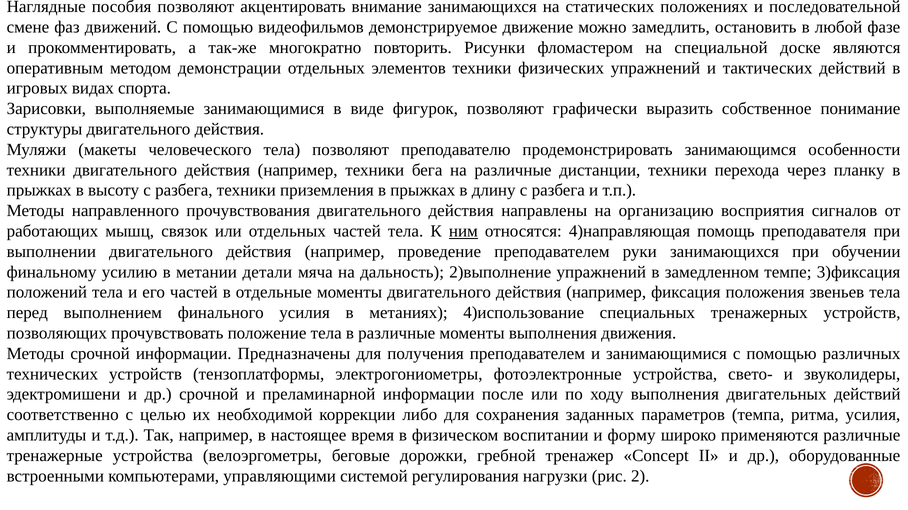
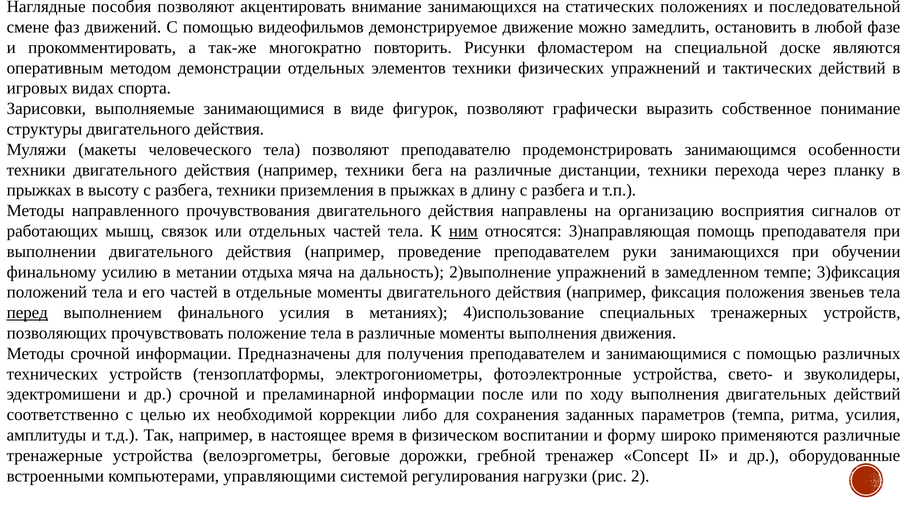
4)направляющая: 4)направляющая -> 3)направляющая (630, 232)
детали: детали -> отдыха (268, 272)
перед underline: none -> present (27, 313)
